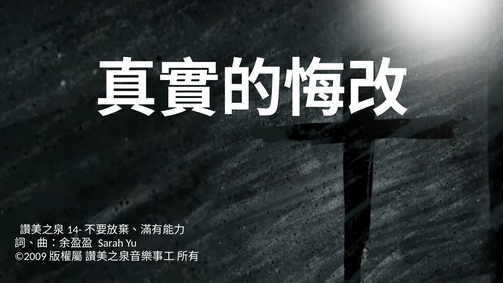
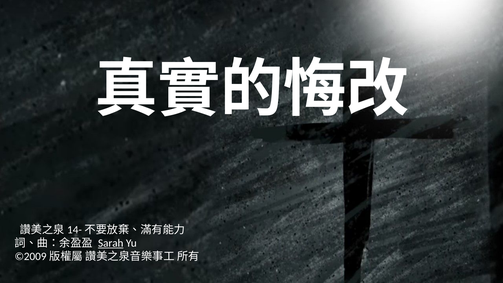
Sarah underline: none -> present (111, 243)
